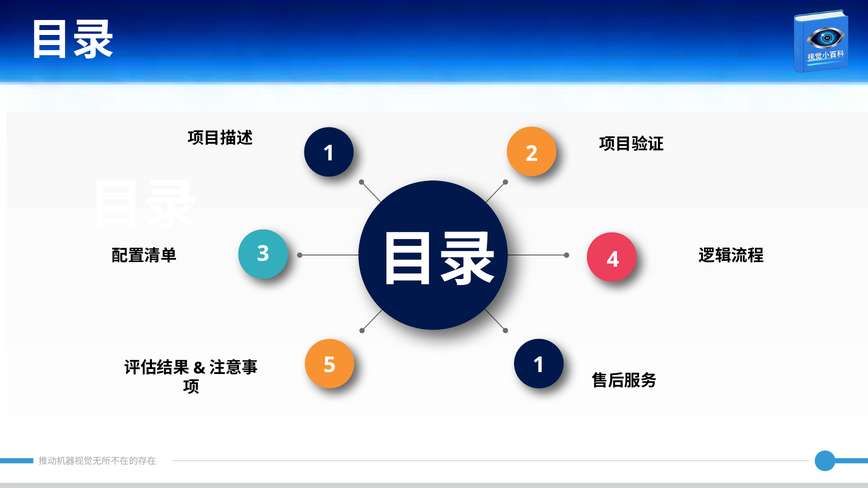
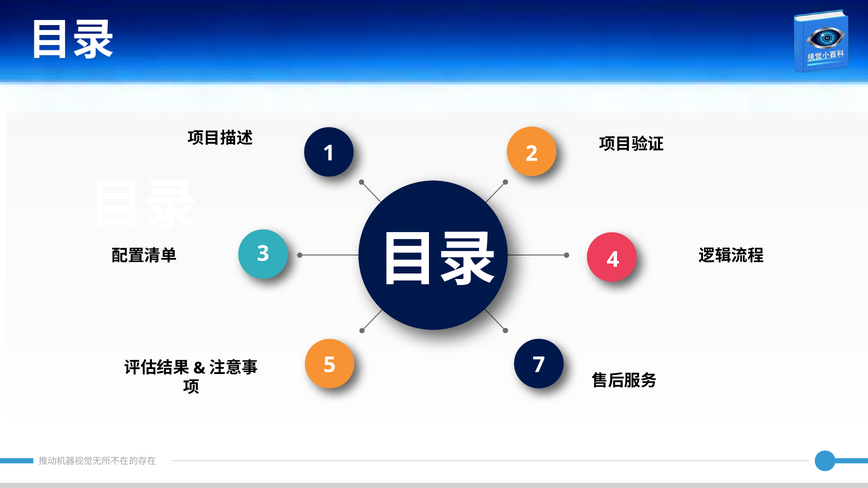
5 1: 1 -> 7 (539, 365)
